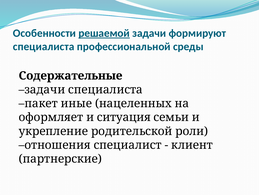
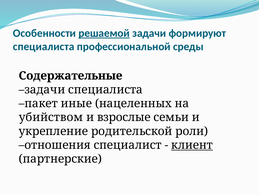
оформляет: оформляет -> убийством (51, 117)
ситуация: ситуация -> взрослые (124, 117)
клиент underline: none -> present (192, 145)
